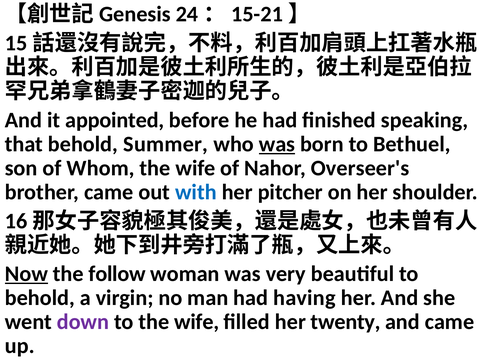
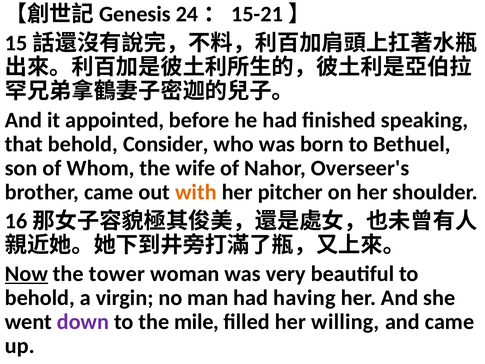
Summer: Summer -> Consider (166, 144)
was underline: present -> none (277, 144)
with colour: blue -> orange (196, 192)
follow: follow -> tower (117, 274)
to the wife: wife -> mile (197, 322)
twenty: twenty -> willing (345, 322)
